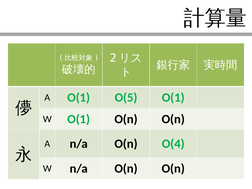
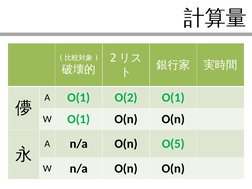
O(5: O(5 -> O(2 (126, 97)
O(4: O(4 -> O(5 (173, 144)
